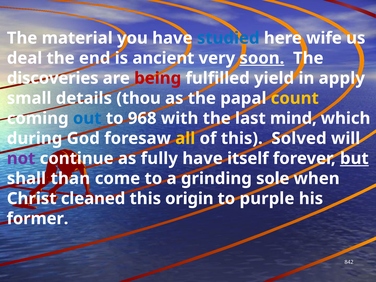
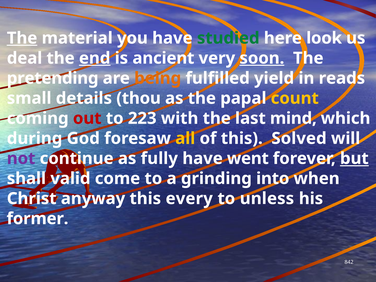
The underline: none -> present (22, 38)
studied colour: blue -> green (228, 38)
wife: wife -> look (324, 38)
end underline: none -> present (95, 58)
discoveries: discoveries -> pretending (53, 78)
being colour: red -> orange (158, 78)
apply: apply -> reads (342, 78)
out colour: blue -> red (87, 118)
968: 968 -> 223 (142, 118)
itself: itself -> went (248, 158)
than: than -> valid (70, 179)
sole: sole -> into (273, 179)
cleaned: cleaned -> anyway (93, 199)
origin: origin -> every (189, 199)
purple: purple -> unless (267, 199)
